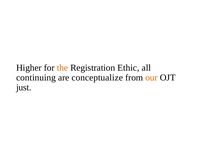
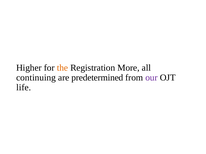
Ethic: Ethic -> More (128, 68)
conceptualize: conceptualize -> predetermined (97, 78)
our colour: orange -> purple (151, 78)
just: just -> life (24, 88)
